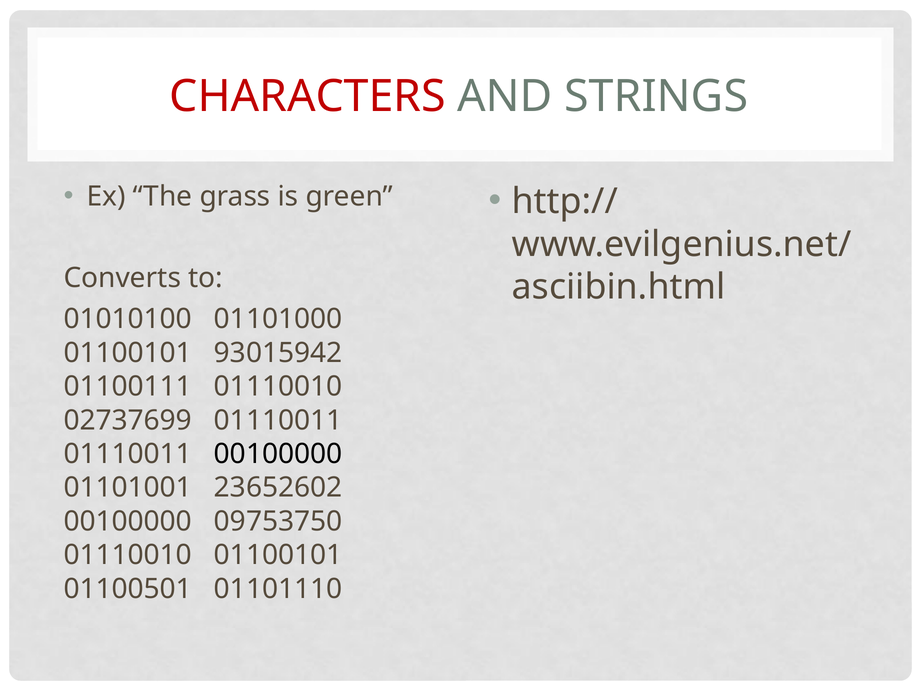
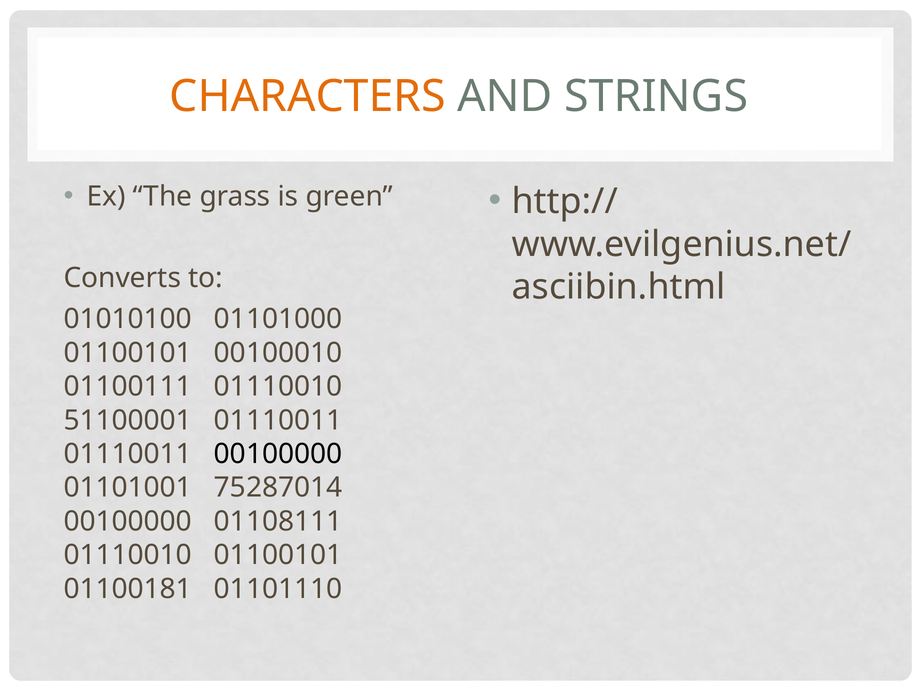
CHARACTERS colour: red -> orange (308, 97)
93015942: 93015942 -> 00100010 (278, 353)
02737699: 02737699 -> 51100001 (128, 421)
23652602: 23652602 -> 75287014 (278, 488)
09753750: 09753750 -> 01108111 (278, 522)
01100501: 01100501 -> 01100181 (128, 589)
